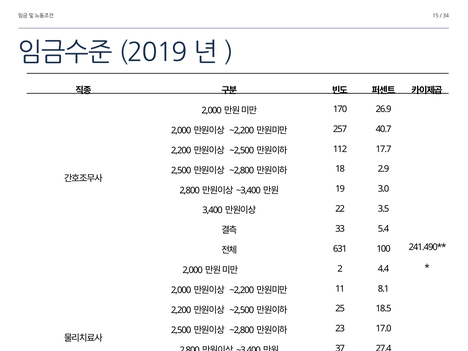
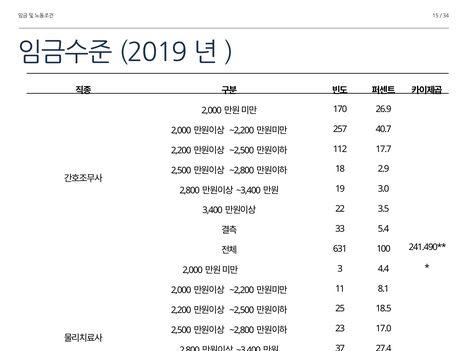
2: 2 -> 3 (340, 269)
